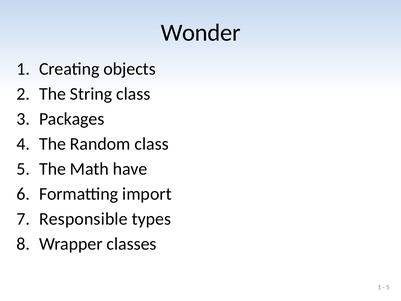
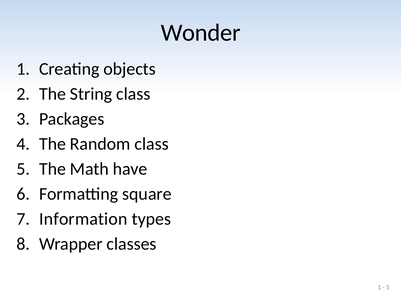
import: import -> square (147, 194)
Responsible: Responsible -> Information (83, 219)
